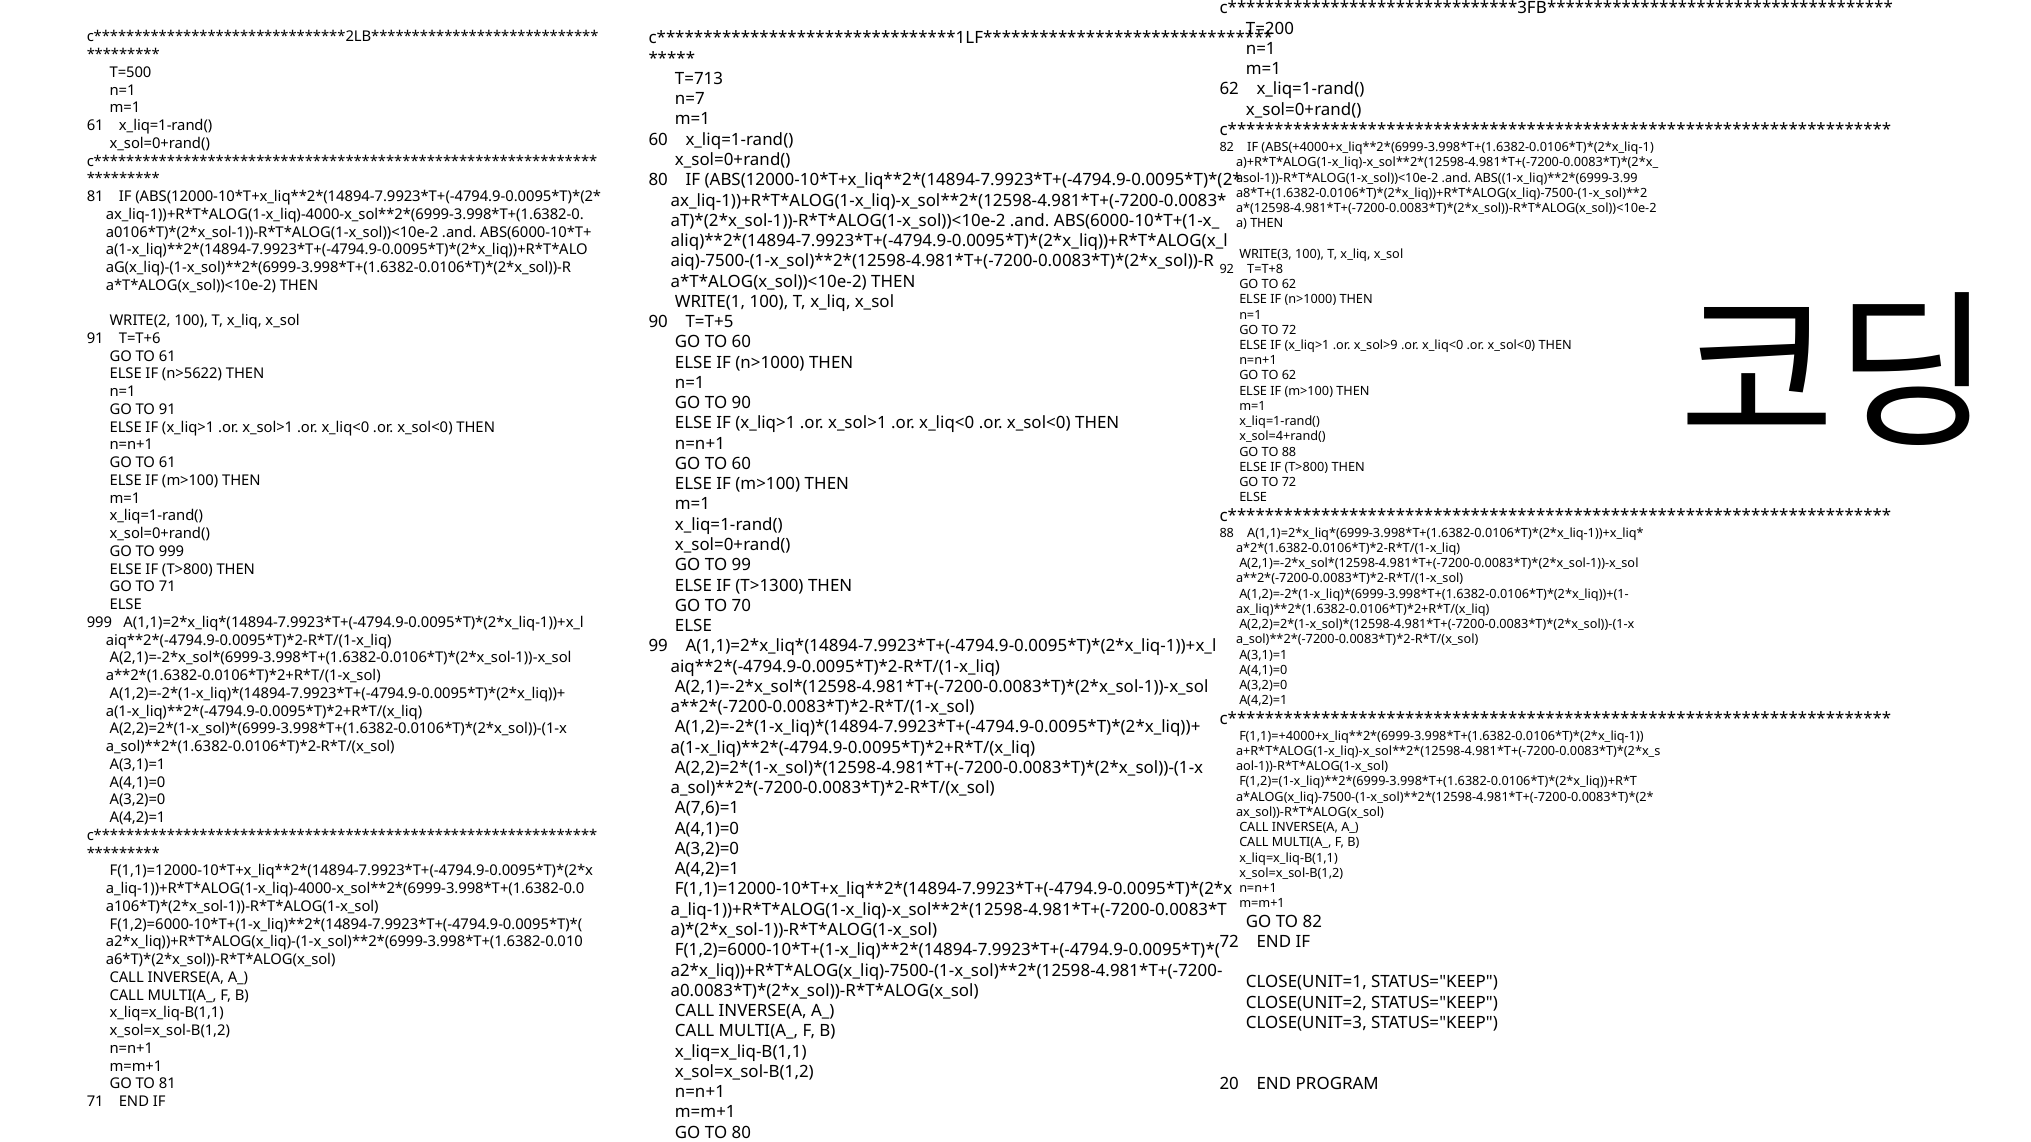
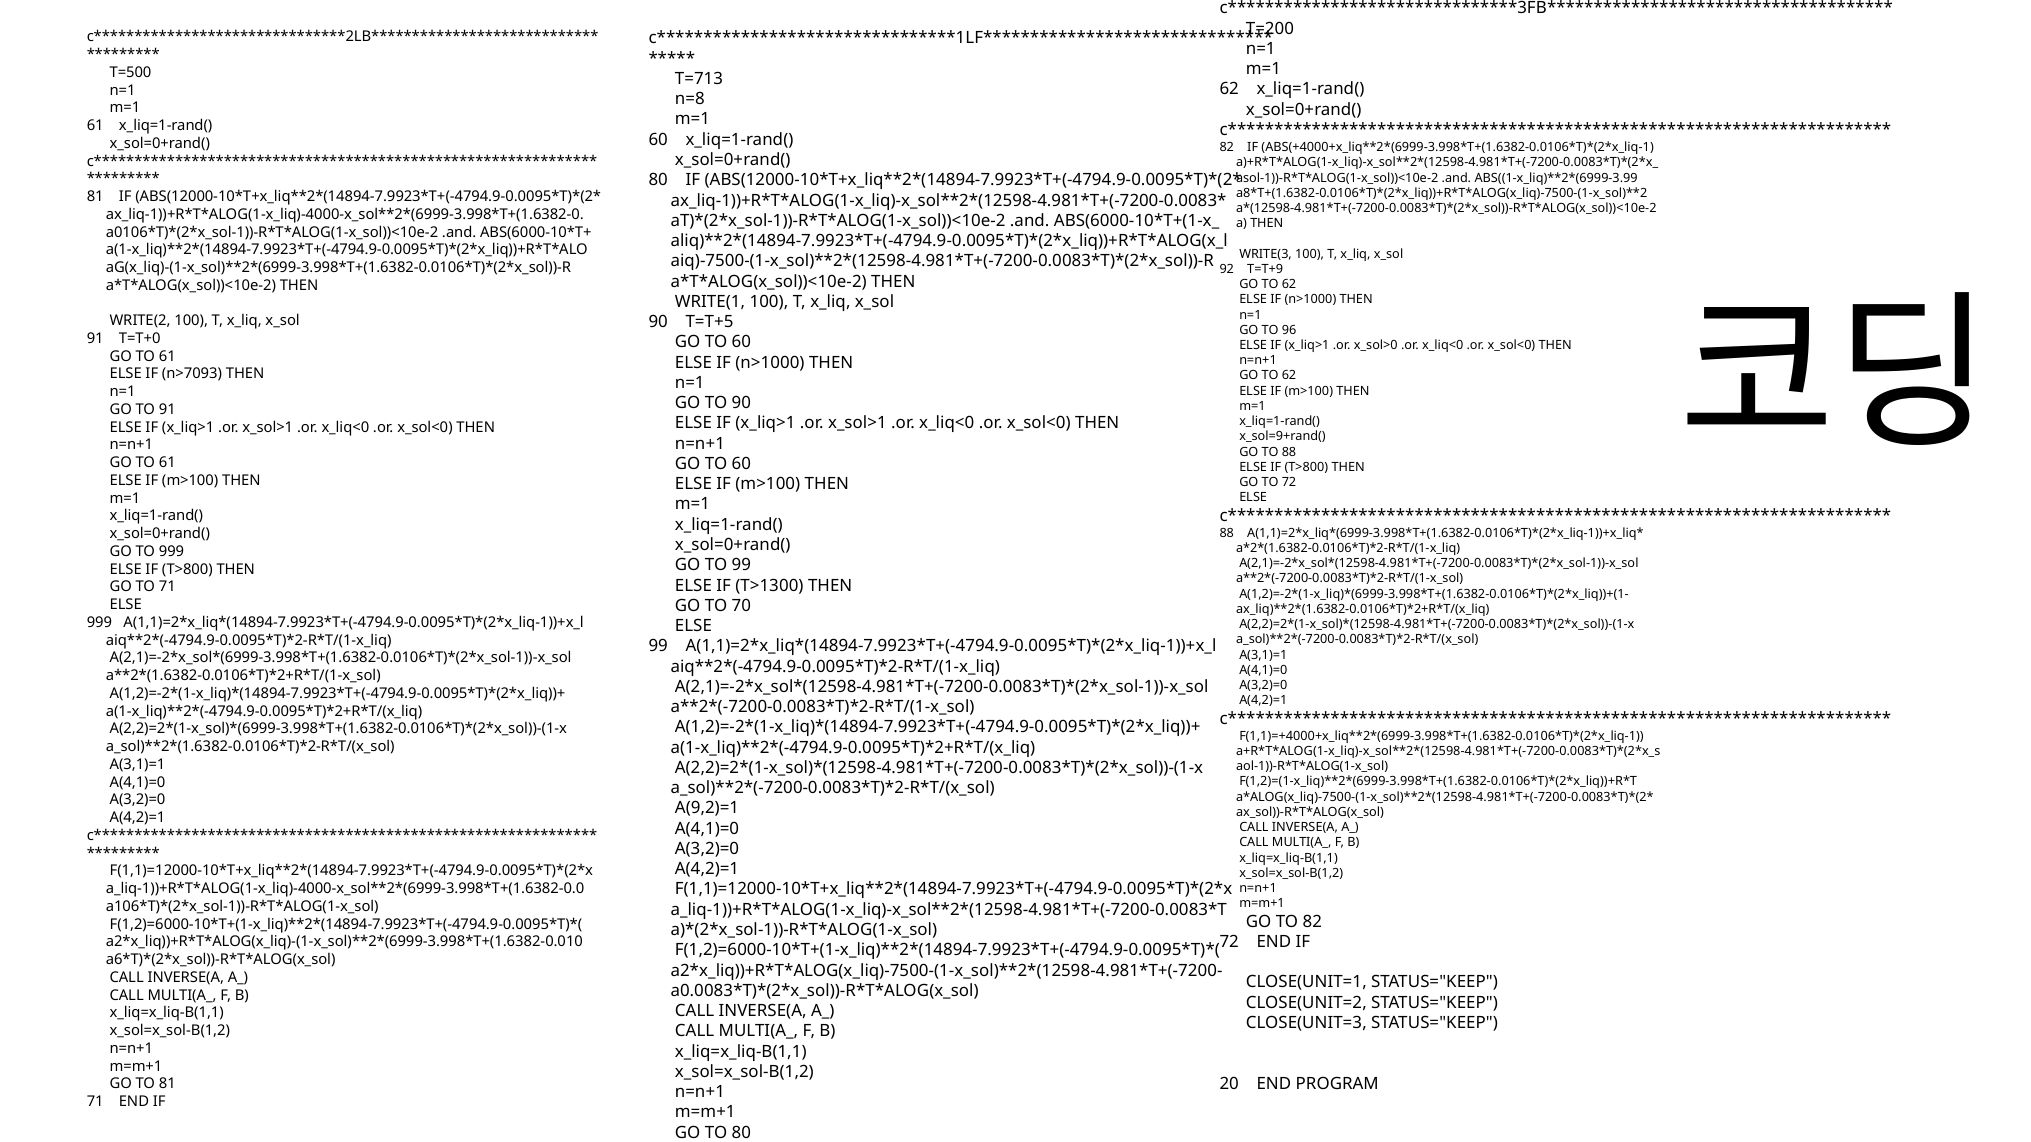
n=7: n=7 -> n=8 (690, 99)
T=T+8: T=T+8 -> T=T+9 (1265, 269)
72: 72 -> 96 (1289, 330)
T=T+6: T=T+6 -> T=T+0 (140, 339)
x_sol>9: x_sol>9 -> x_sol>0 (1376, 345)
n>5622: n>5622 -> n>7093 (192, 374)
x_sol=4+rand(: x_sol=4+rand( -> x_sol=9+rand( (1283, 437)
A(7,6)=1: A(7,6)=1 -> A(9,2)=1 (707, 809)
